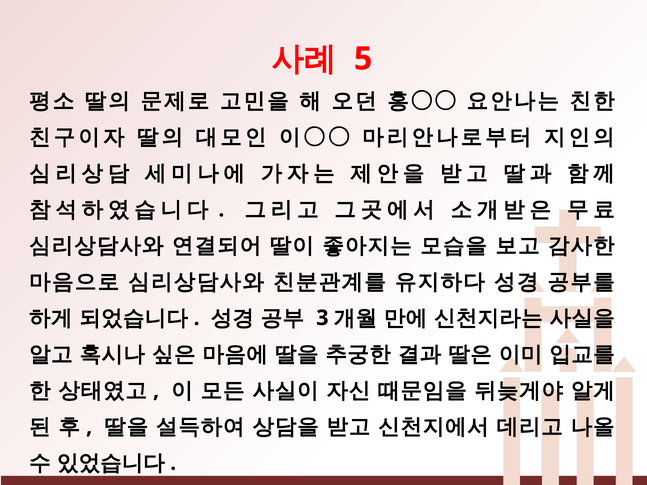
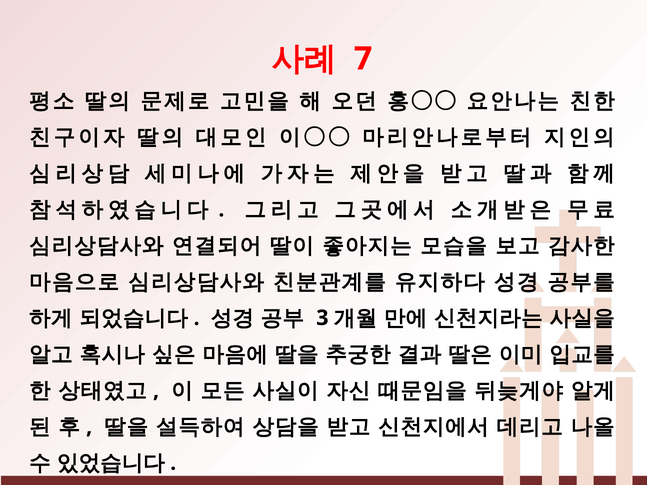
5: 5 -> 7 (363, 59)
